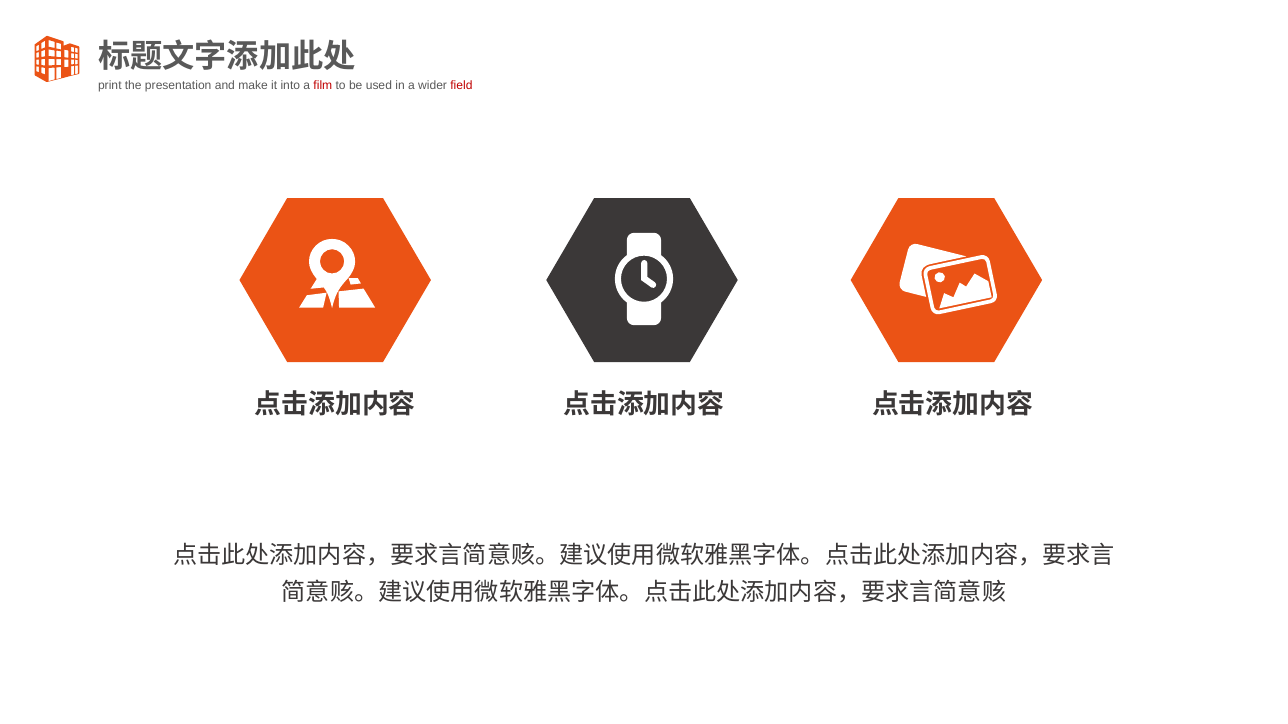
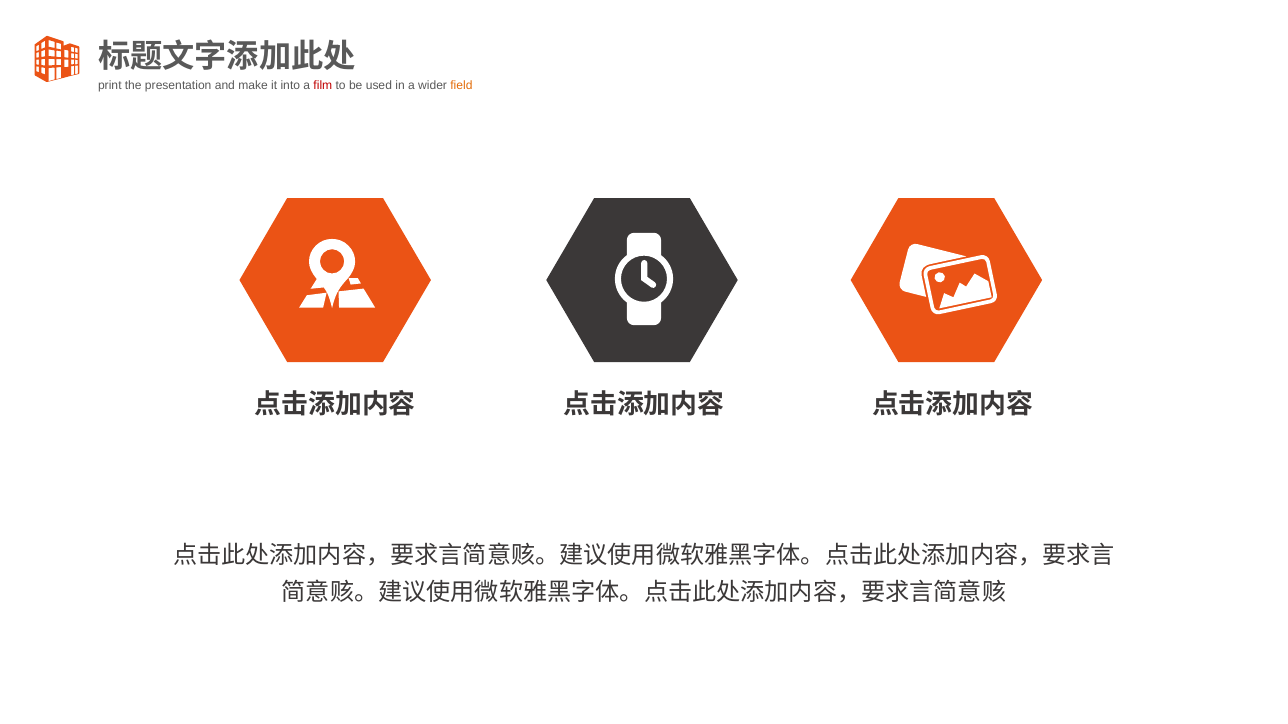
field colour: red -> orange (461, 86)
